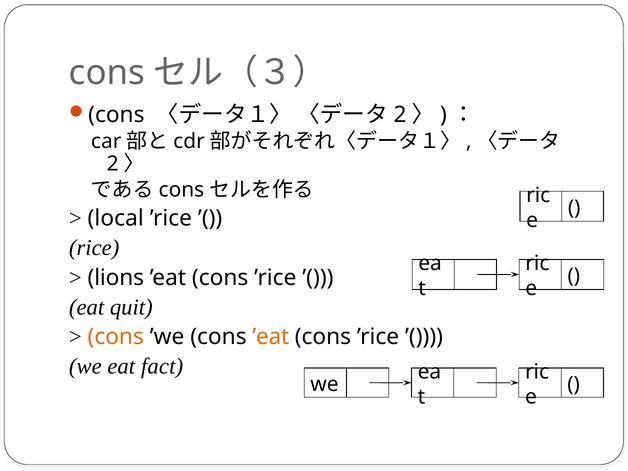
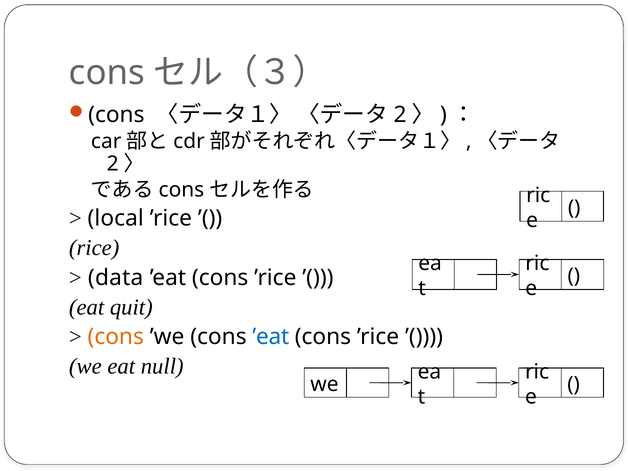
lions: lions -> data (116, 278)
’eat colour: orange -> blue (271, 337)
fact: fact -> null (162, 366)
